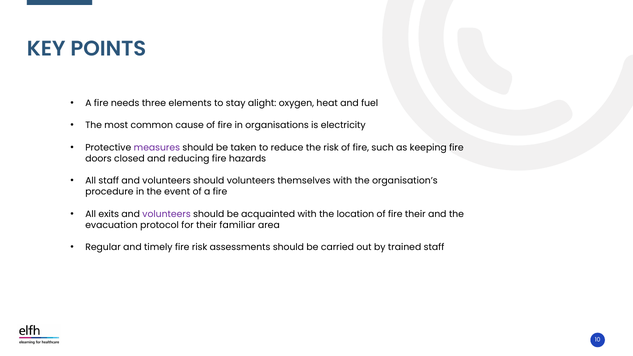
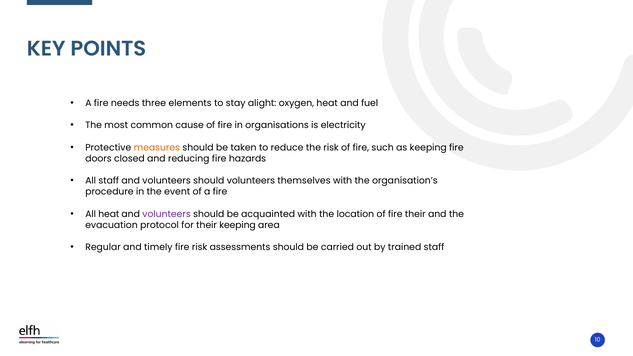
measures colour: purple -> orange (157, 148)
All exits: exits -> heat (109, 214)
their familiar: familiar -> keeping (238, 225)
